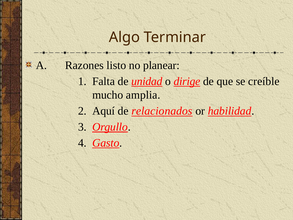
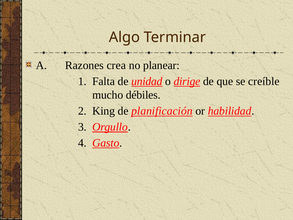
listo: listo -> crea (116, 65)
amplia: amplia -> débiles (143, 95)
Aquí: Aquí -> King (104, 111)
relacionados: relacionados -> planificación (162, 111)
